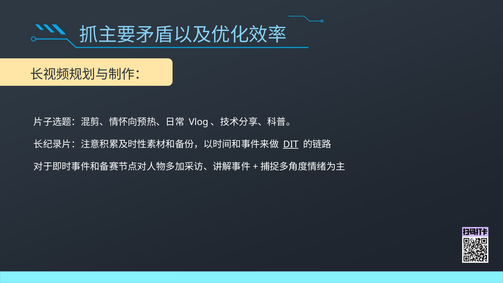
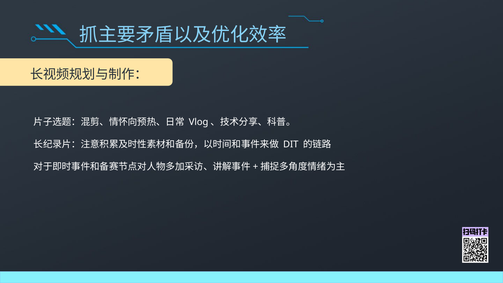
DIT underline: present -> none (291, 144)
